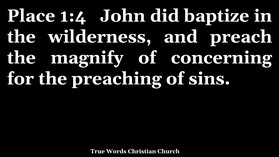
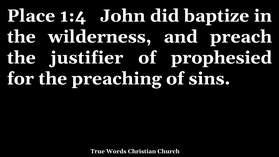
magnify: magnify -> justifier (87, 58)
concerning: concerning -> prophesied (222, 58)
